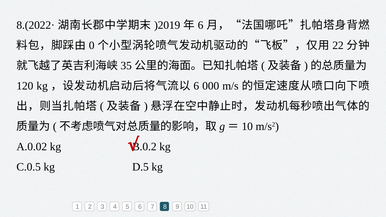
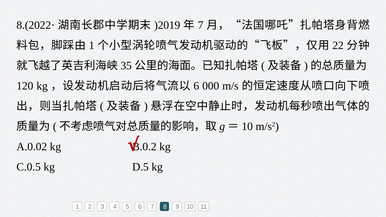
6: 6 -> 7 (201, 25)
0: 0 -> 1 (92, 45)
